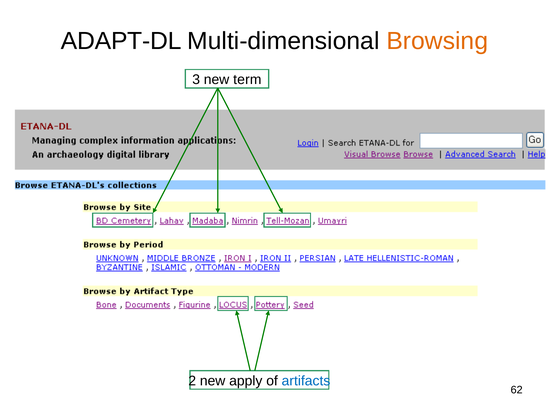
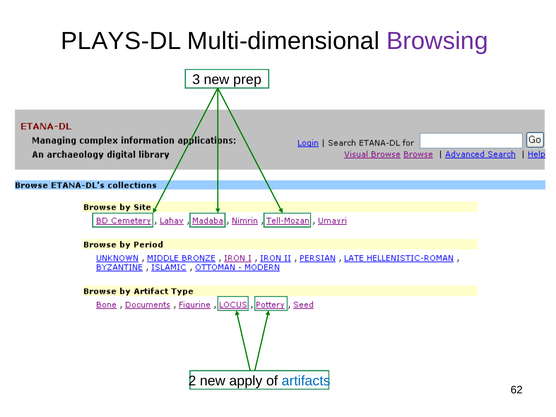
ADAPT-DL: ADAPT-DL -> PLAYS-DL (121, 41)
Browsing colour: orange -> purple (437, 41)
term: term -> prep (247, 80)
